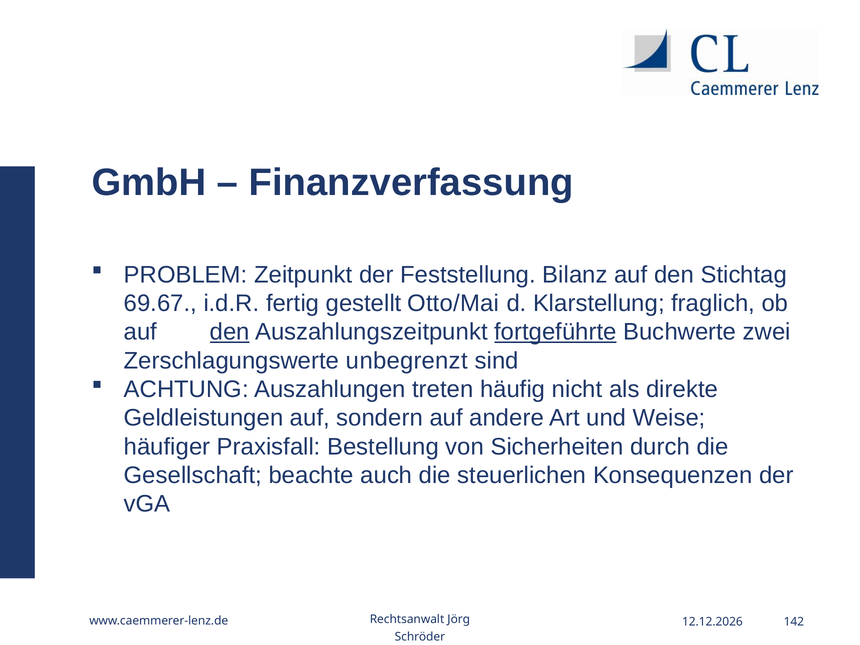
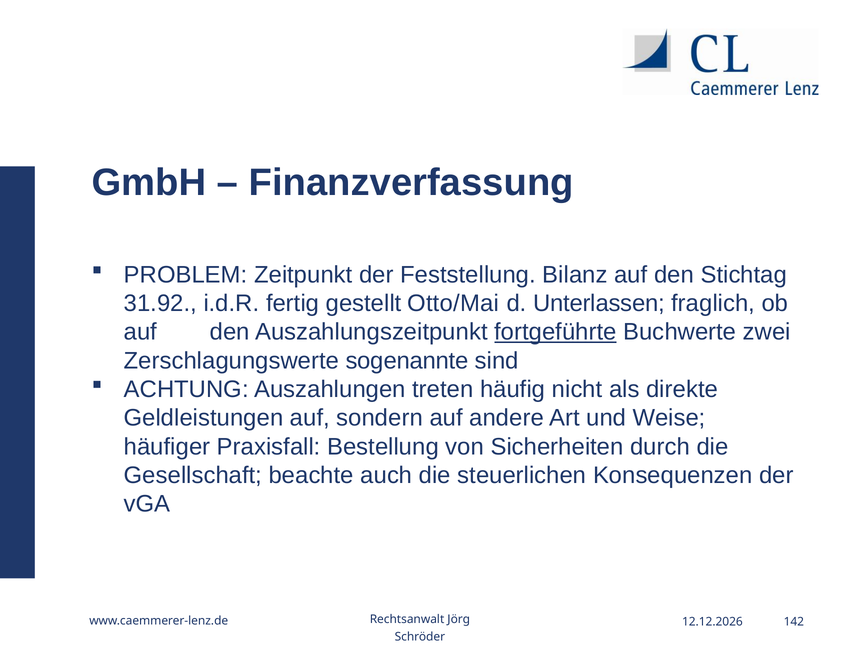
69.67: 69.67 -> 31.92 (160, 303)
Klarstellung: Klarstellung -> Unterlassen (599, 303)
den underline: present -> none (230, 332)
unbegrenzt: unbegrenzt -> sogenannte (407, 361)
